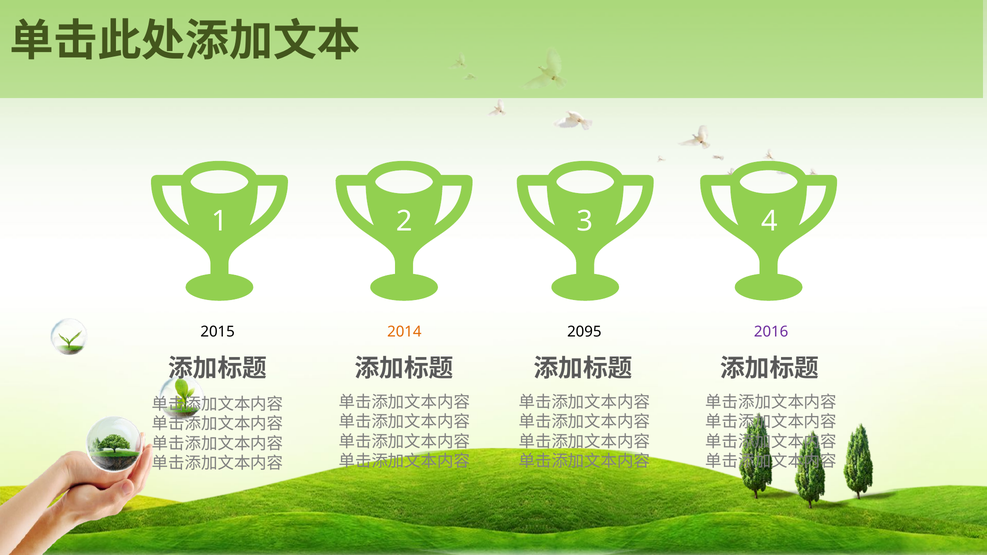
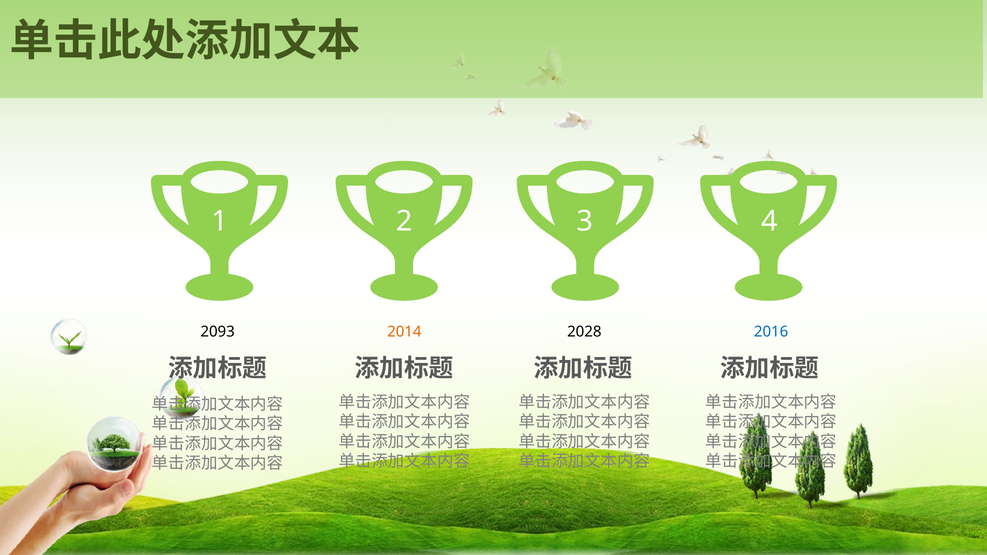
2015: 2015 -> 2093 (218, 332)
2095: 2095 -> 2028 (584, 332)
2016 colour: purple -> blue (771, 332)
